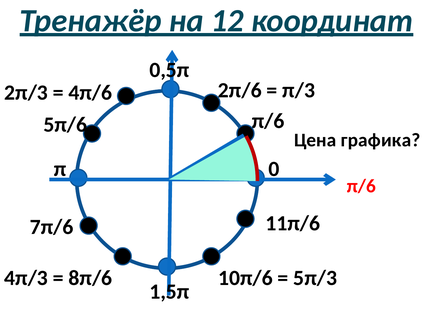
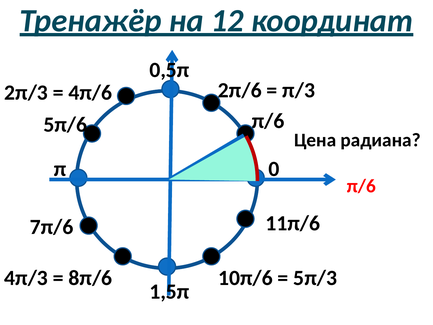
графика: графика -> радиана (381, 140)
